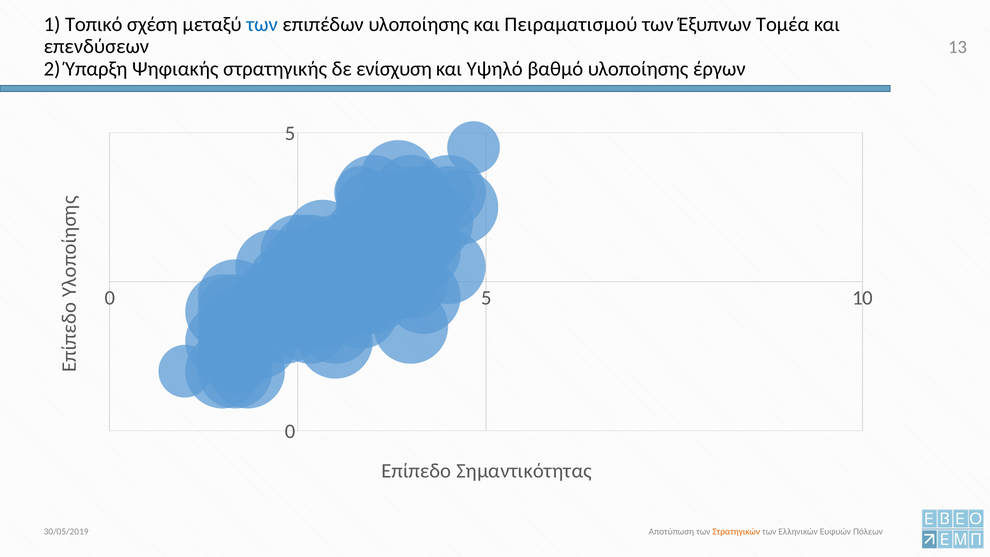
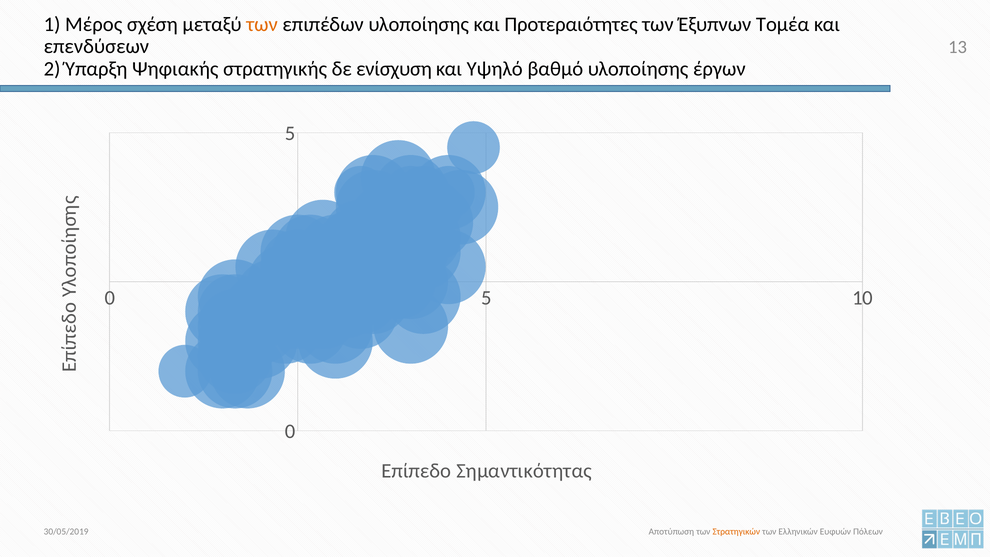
Τοπικό: Τοπικό -> Μέρος (94, 24)
των colour: blue -> orange (262, 24)
Πειραματισμού: Πειραματισμού -> Προτεραιότητες (571, 24)
